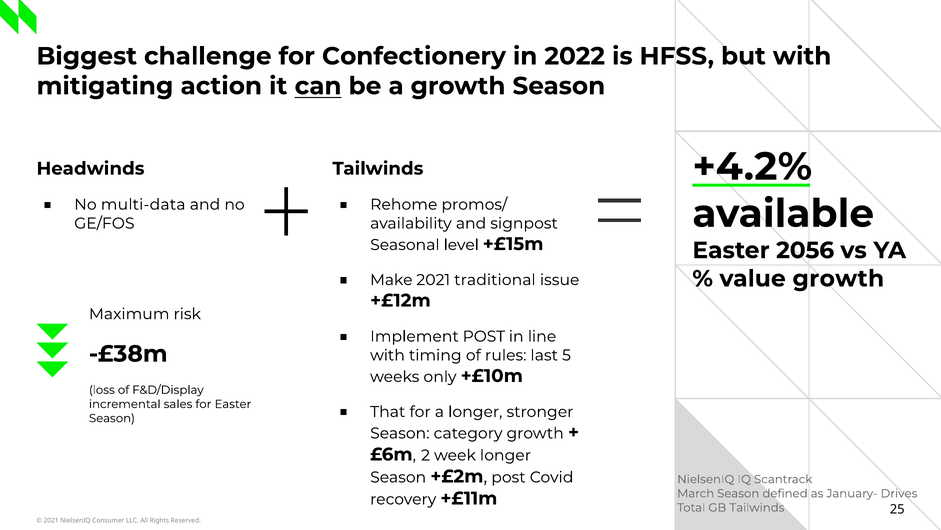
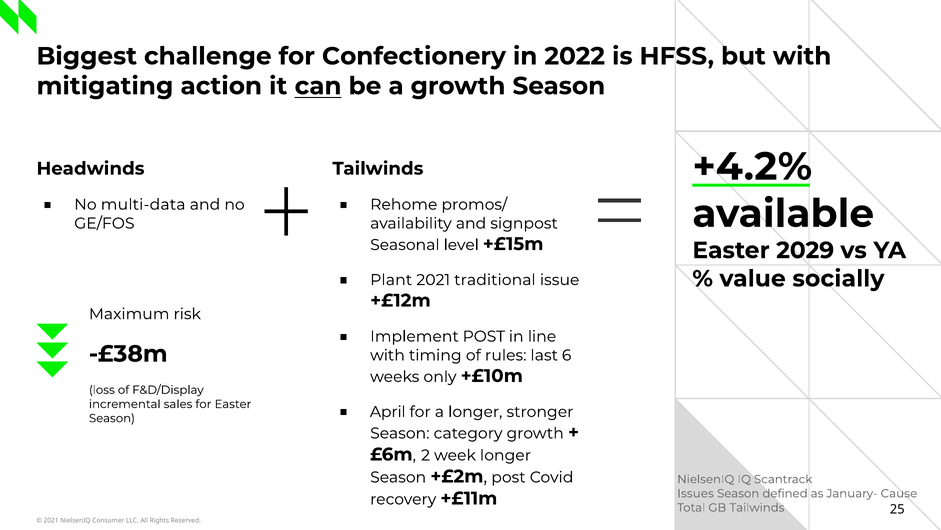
2056: 2056 -> 2029 (805, 250)
value growth: growth -> socially (838, 278)
Make: Make -> Plant (391, 280)
5: 5 -> 6 (567, 355)
That: That -> April (388, 411)
March: March -> Issues (696, 493)
Drives: Drives -> Cause (899, 493)
